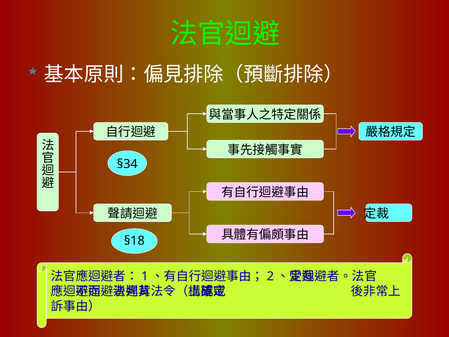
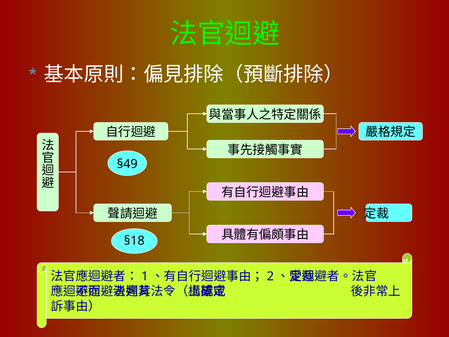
§34: §34 -> §49 (127, 164)
